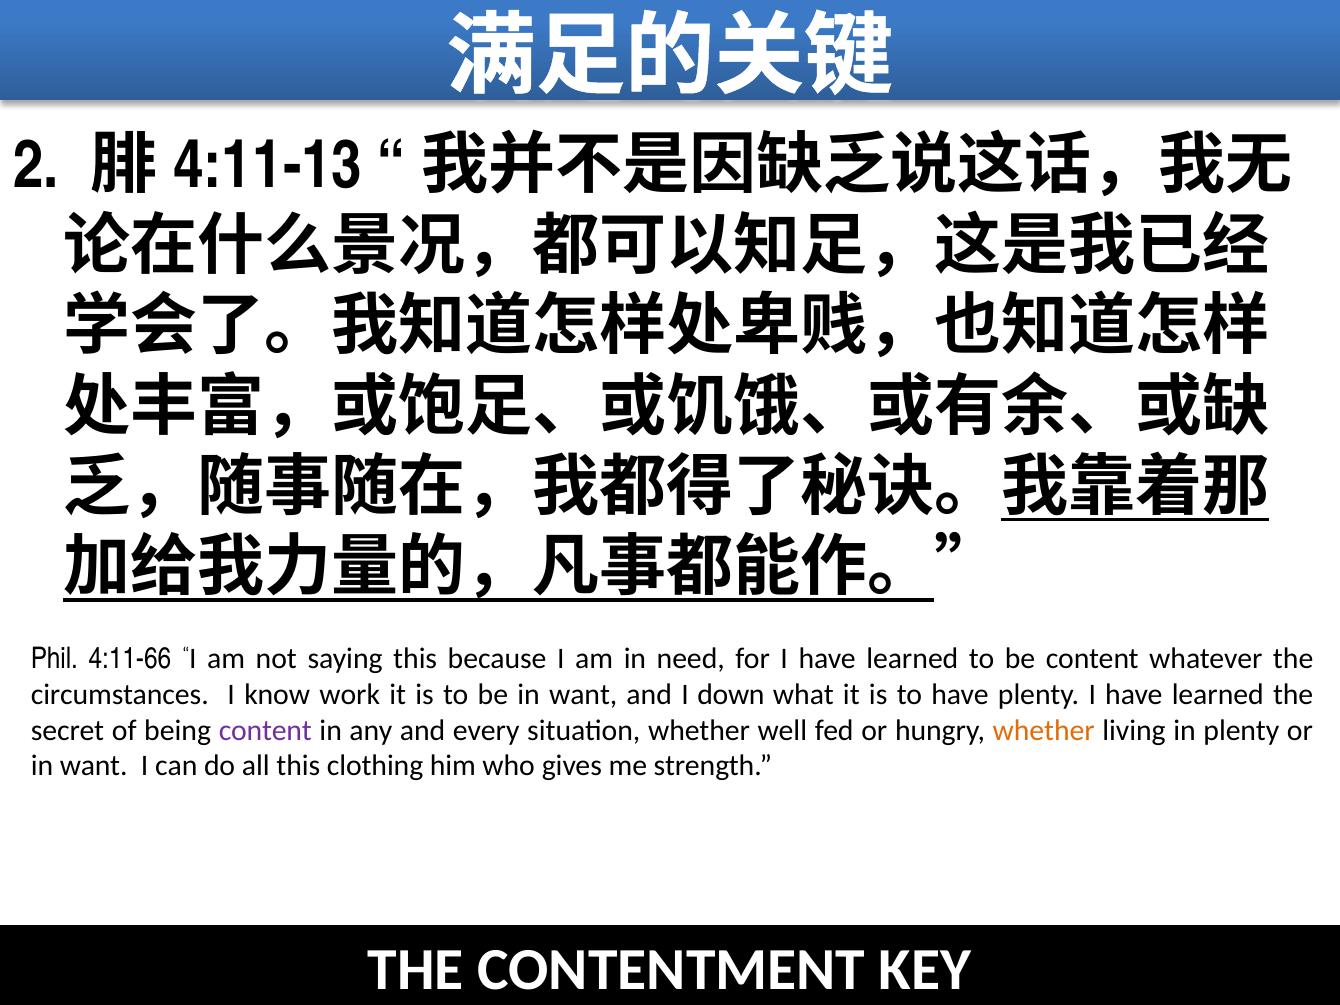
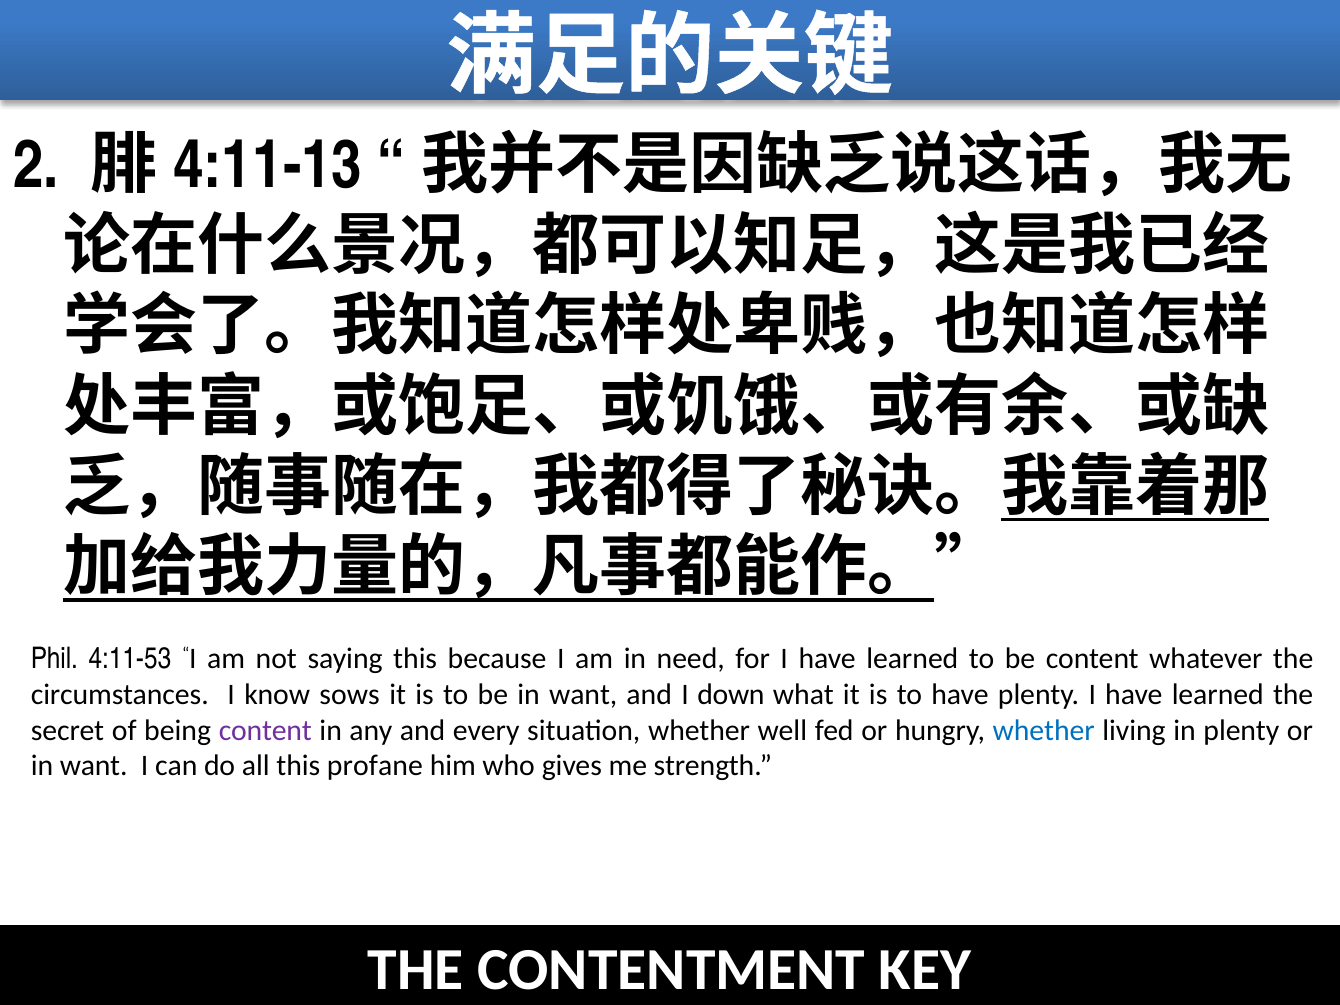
4:11-66: 4:11-66 -> 4:11-53 (130, 659)
work: work -> sows (350, 695)
whether colour: orange -> blue (1044, 730)
clothing: clothing -> profane (375, 766)
